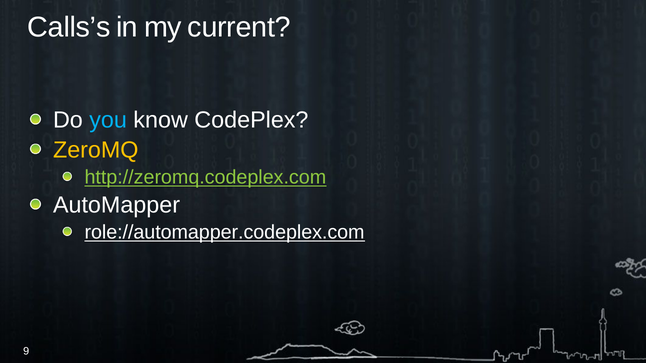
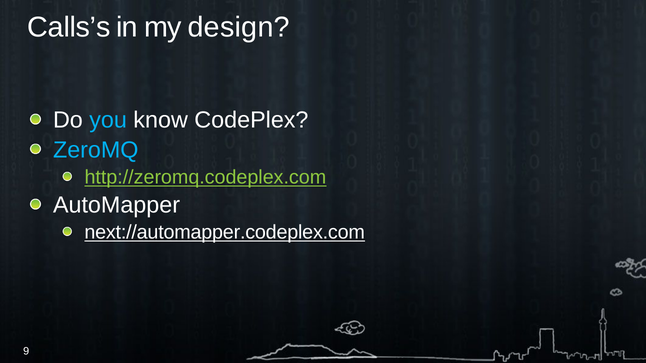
current: current -> design (239, 27)
ZeroMQ colour: yellow -> light blue (96, 150)
role://automapper.codeplex.com: role://automapper.codeplex.com -> next://automapper.codeplex.com (225, 233)
